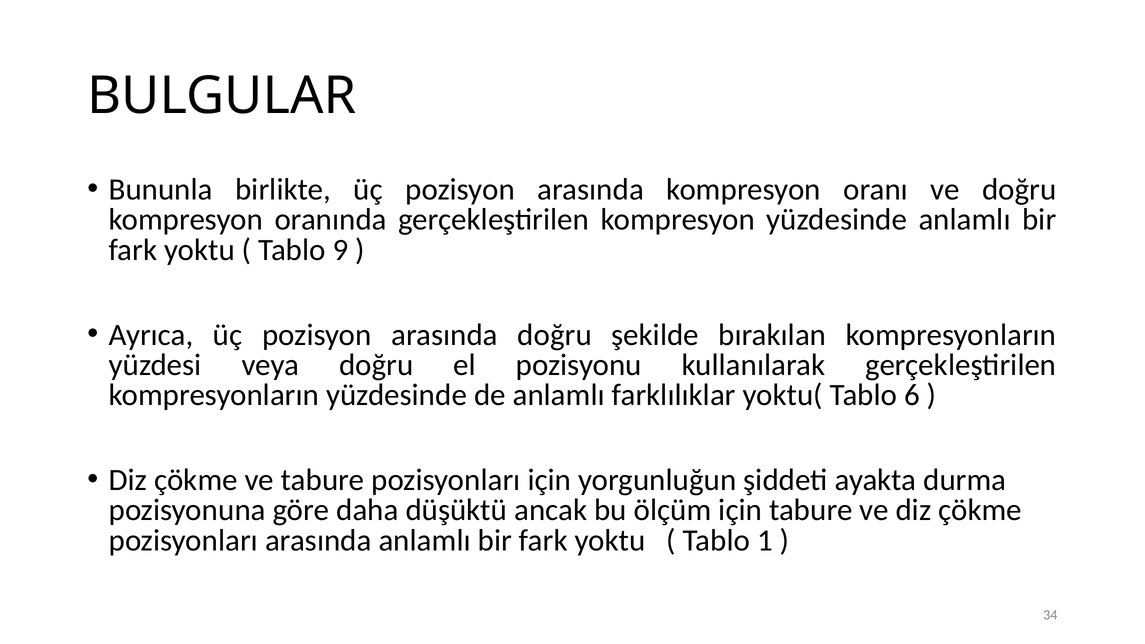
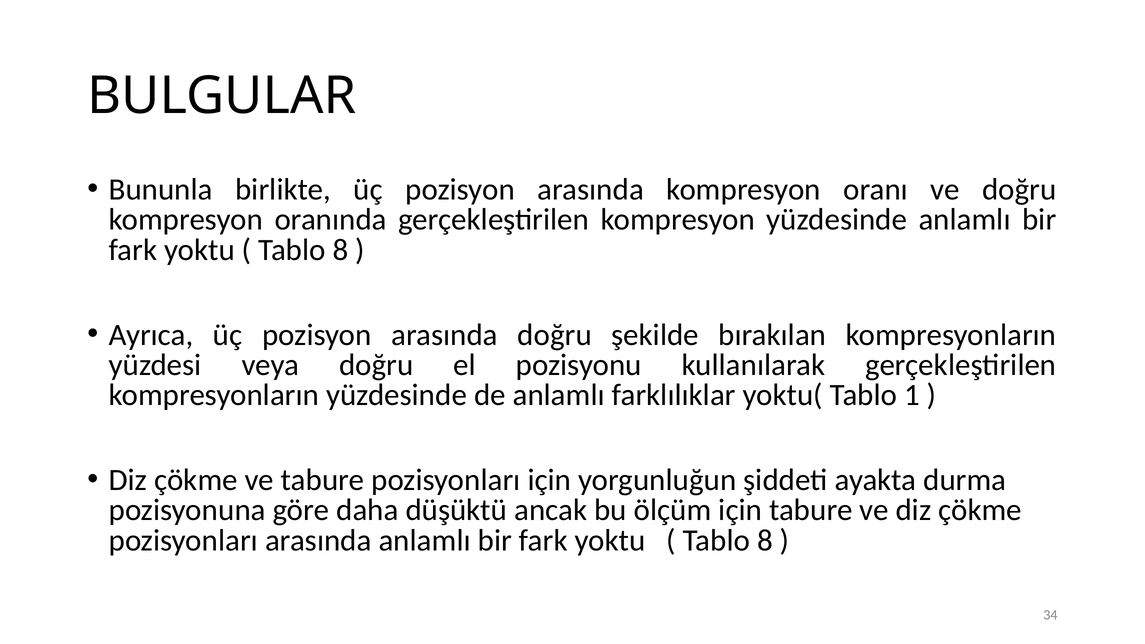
9: 9 -> 8 (341, 250)
6: 6 -> 1 (912, 395)
1: 1 -> 8 (765, 540)
